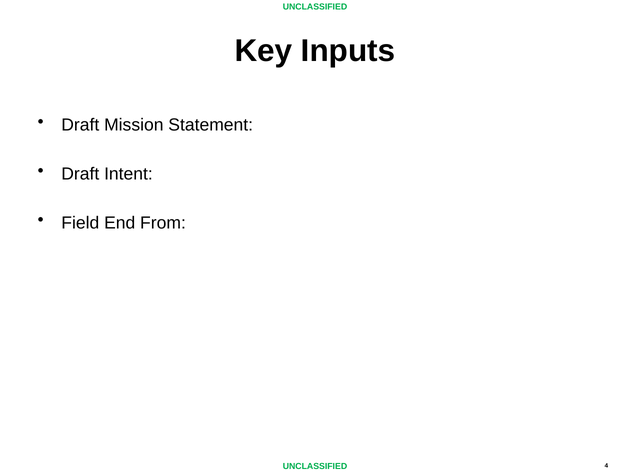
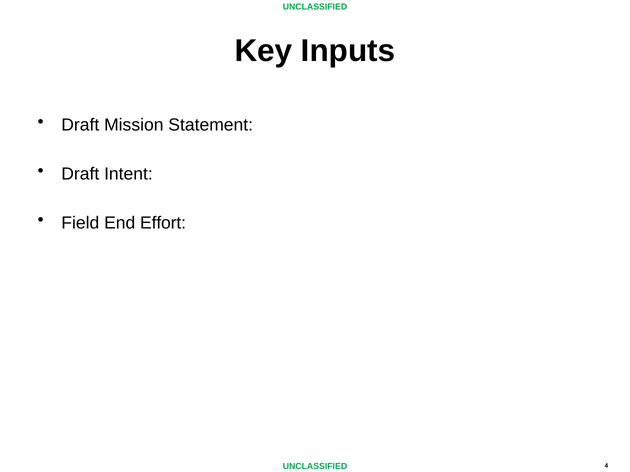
From: From -> Effort (163, 223)
